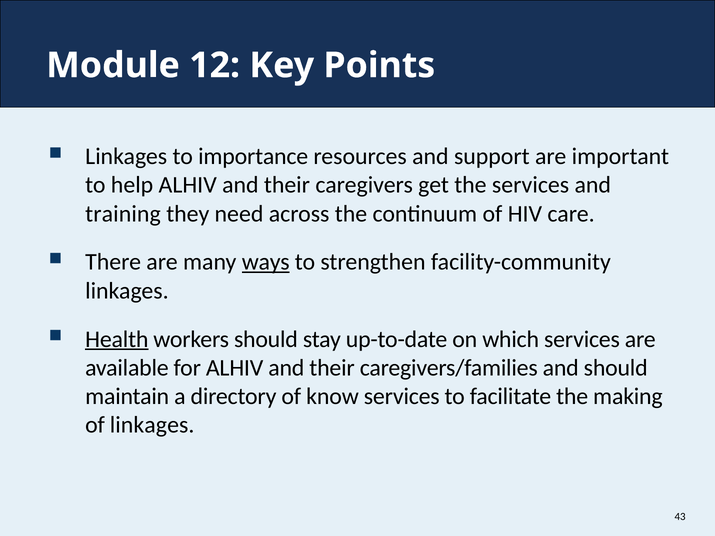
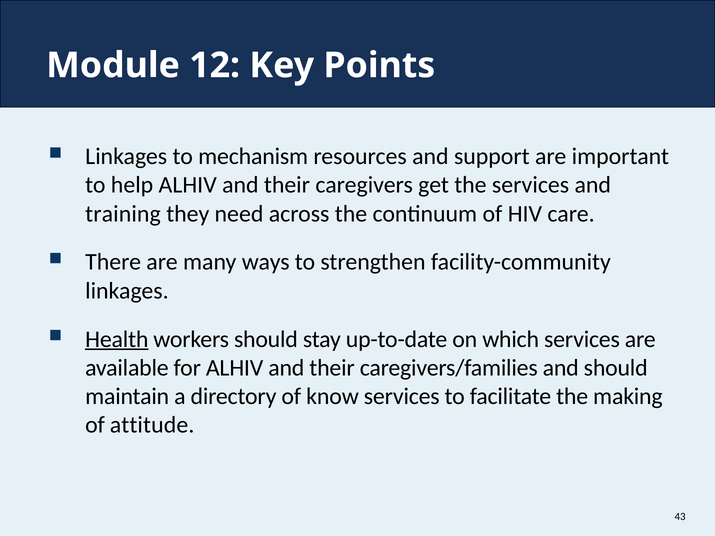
importance: importance -> mechanism (253, 157)
ways underline: present -> none (266, 262)
of linkages: linkages -> attitude (152, 425)
